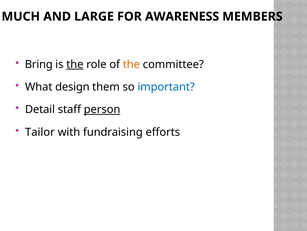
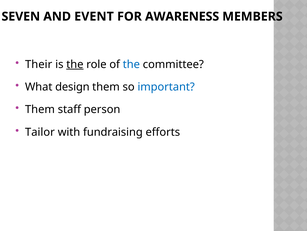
MUCH: MUCH -> SEVEN (21, 16)
LARGE: LARGE -> EVENT (94, 16)
Bring: Bring -> Their (39, 64)
the colour: orange -> blue (131, 64)
Detail: Detail -> Them (40, 109)
person underline: present -> none (102, 109)
